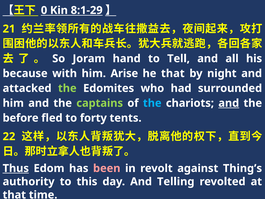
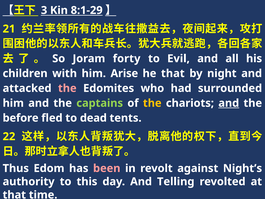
0: 0 -> 3 (44, 10)
hand: hand -> forty (127, 58)
Tell: Tell -> Evil (178, 58)
because: because -> children (25, 73)
the colour: light green -> pink (67, 88)
the colour: light blue -> yellow (152, 103)
forty: forty -> dead (93, 118)
Thus underline: present -> none (16, 168)
Thing’s: Thing’s -> Night’s (243, 168)
